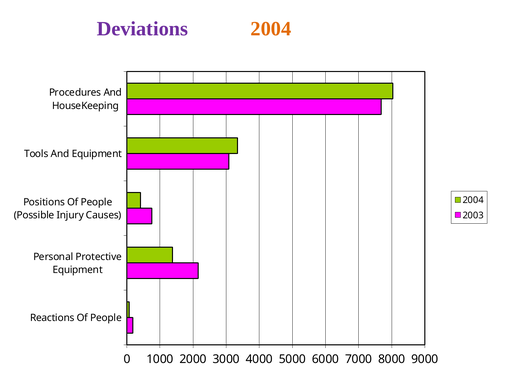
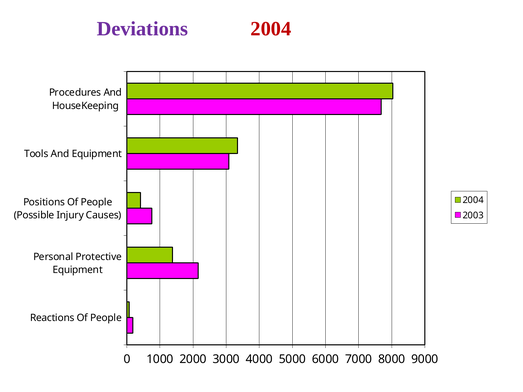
2004 colour: orange -> red (271, 29)
